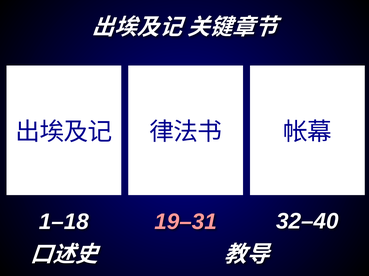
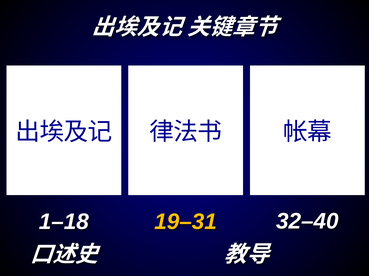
19–31 colour: pink -> yellow (186, 222)
